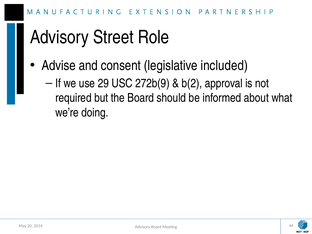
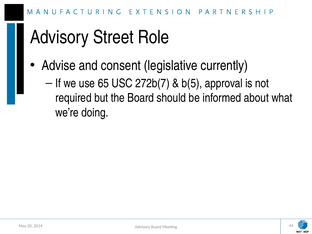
included: included -> currently (224, 65)
29: 29 -> 65 (103, 83)
272b(9: 272b(9 -> 272b(7 (152, 83)
b(2: b(2 -> b(5 (192, 83)
